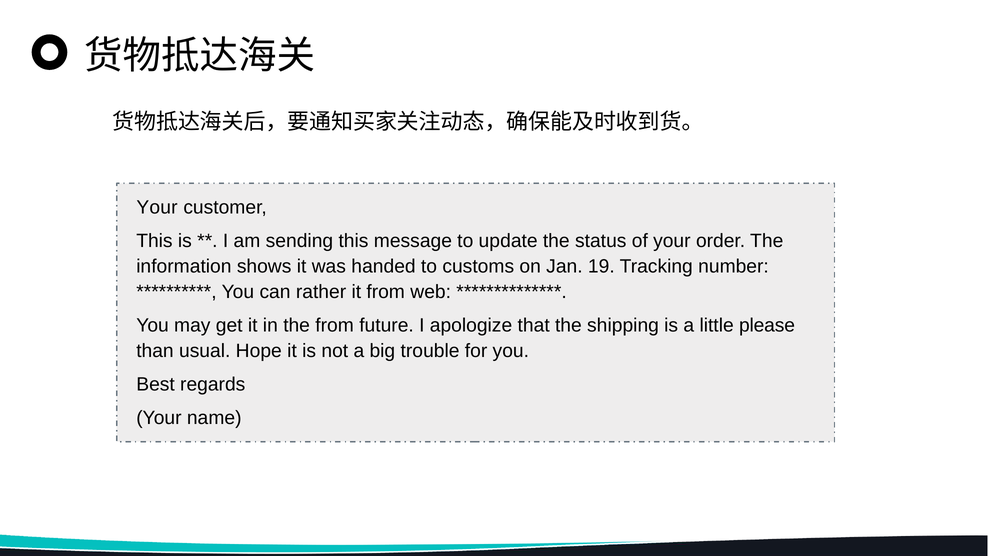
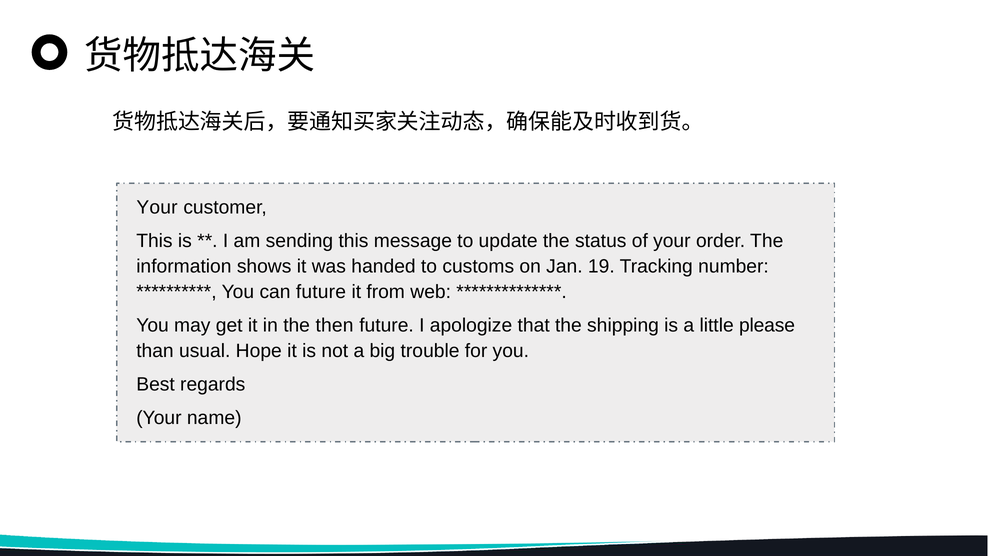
can rather: rather -> future (321, 292)
the from: from -> then (335, 326)
